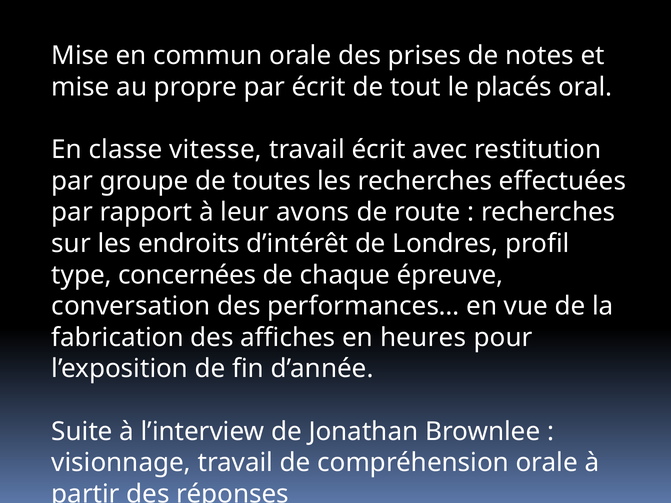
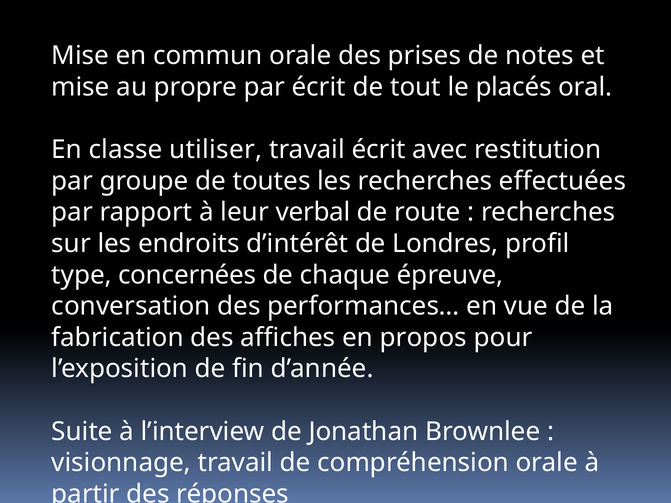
vitesse: vitesse -> utiliser (216, 150)
avons: avons -> verbal (313, 212)
heures: heures -> propos (423, 338)
